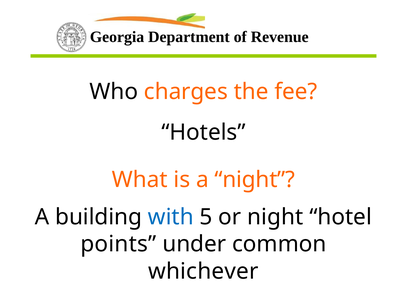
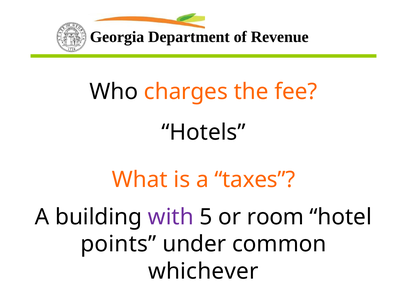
a night: night -> taxes (255, 180)
with colour: blue -> purple (171, 217)
or night: night -> room (275, 217)
